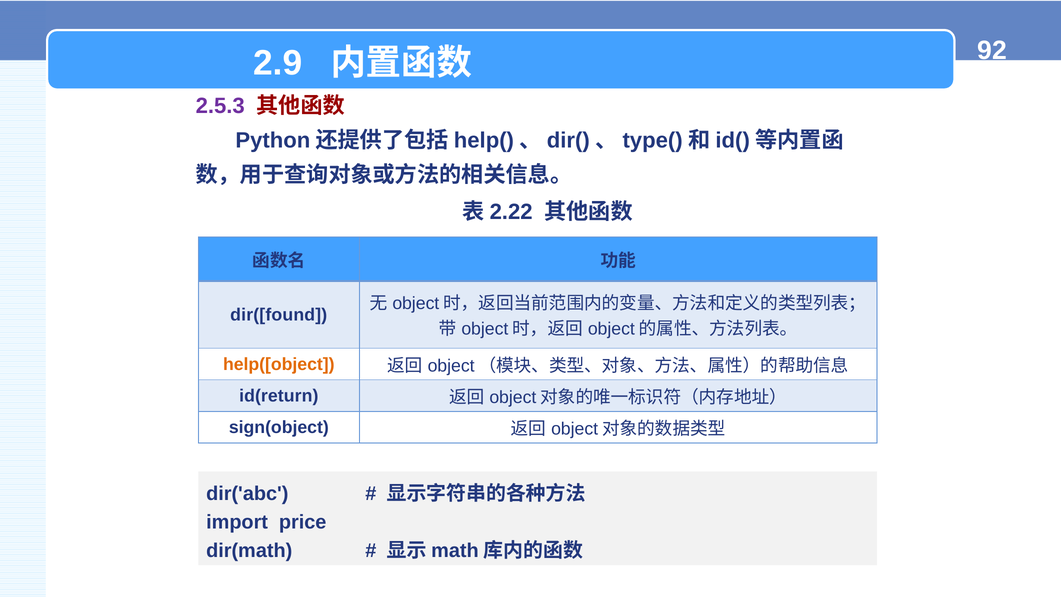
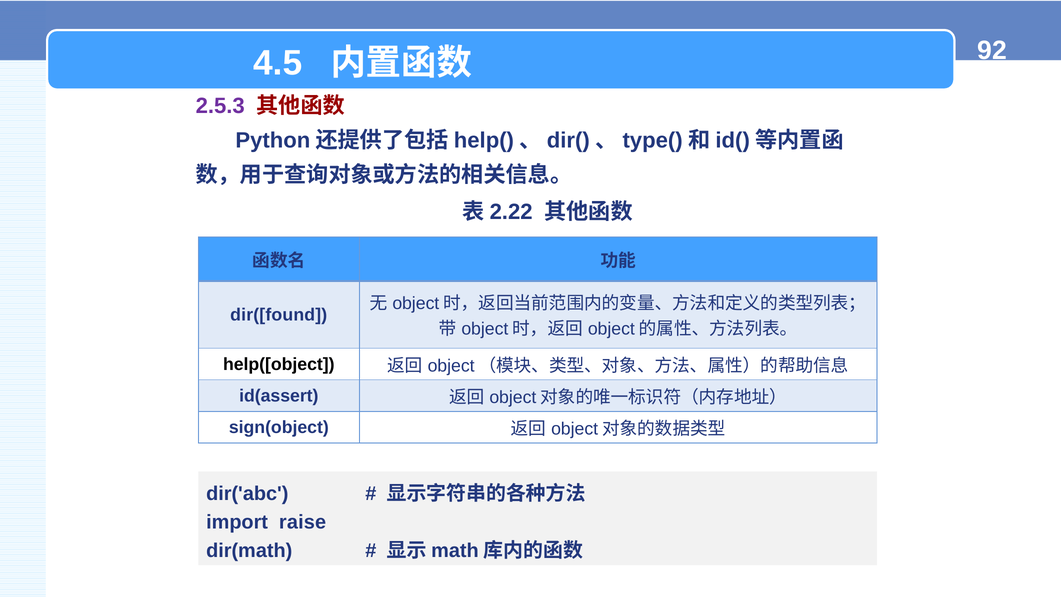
2.9: 2.9 -> 4.5 (278, 63)
help([object colour: orange -> black (279, 364)
id(return: id(return -> id(assert (279, 396)
price: price -> raise (303, 522)
